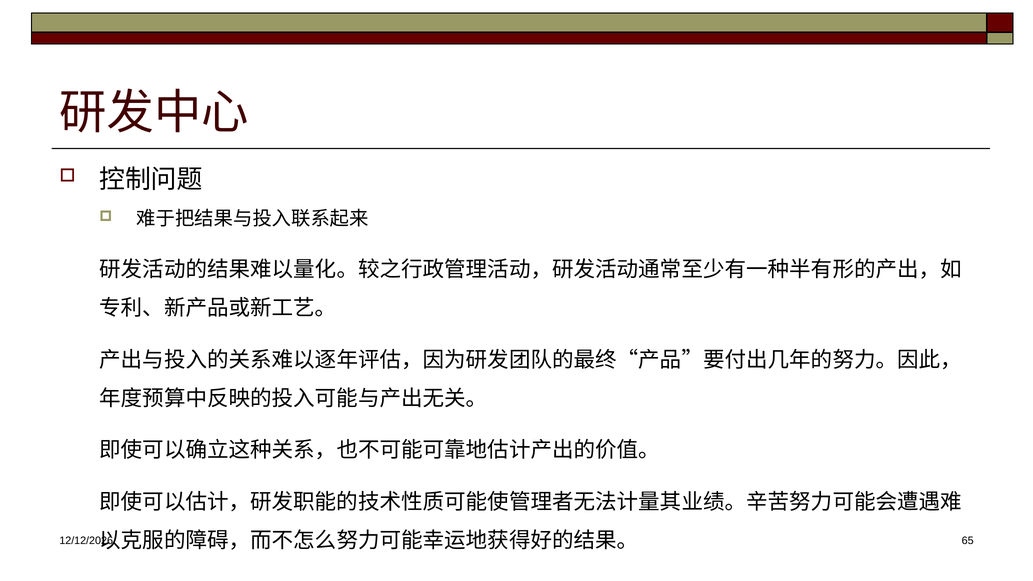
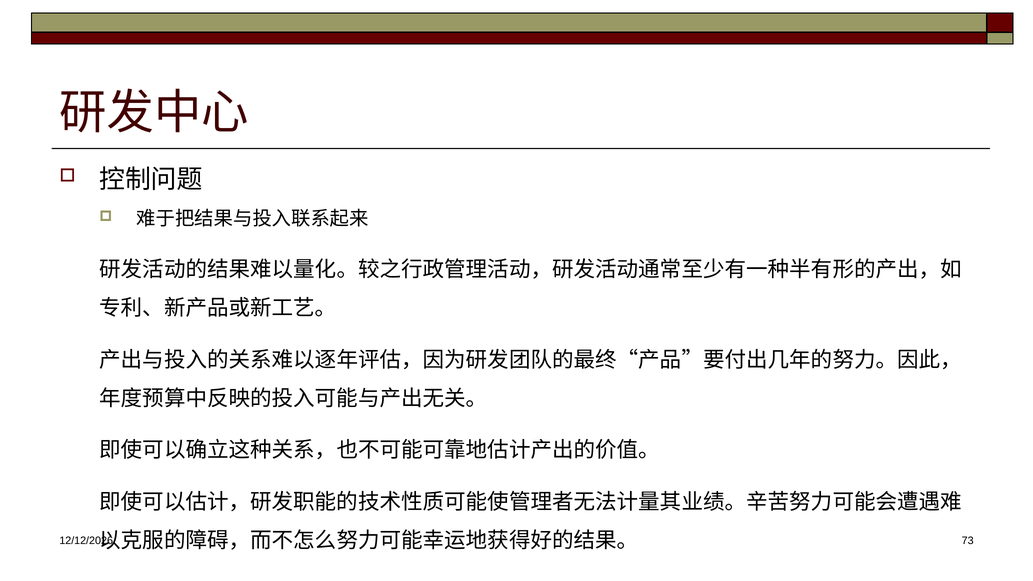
65: 65 -> 73 (968, 541)
